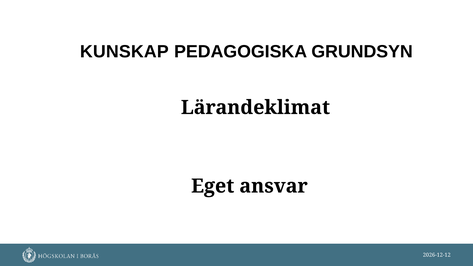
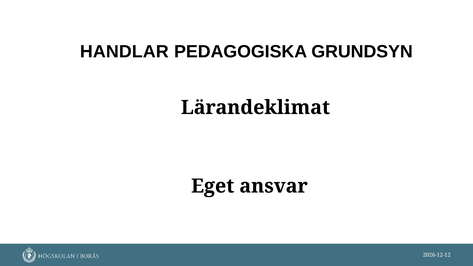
KUNSKAP: KUNSKAP -> HANDLAR (124, 52)
